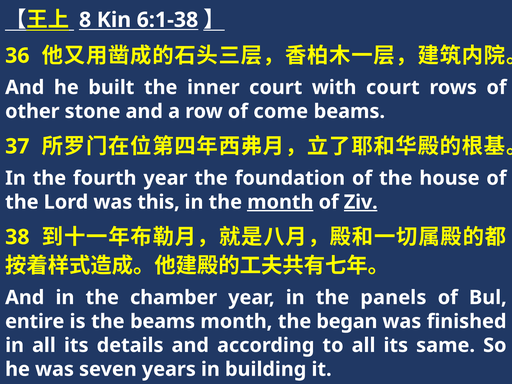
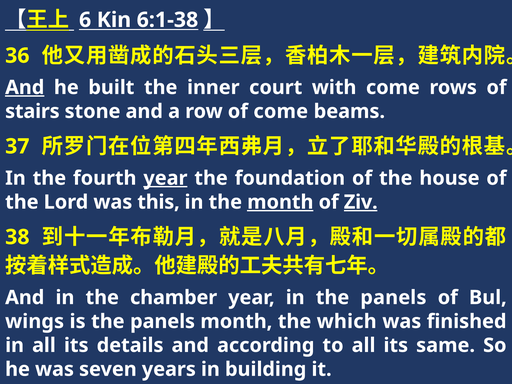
8: 8 -> 6 (85, 20)
And underline: none -> present (25, 87)
with court: court -> come (393, 87)
other: other -> stairs (32, 111)
year underline: none -> present (165, 178)
entire: entire -> wings (35, 321)
is the beams: beams -> panels (162, 321)
began: began -> which (347, 321)
